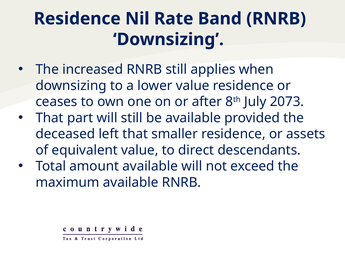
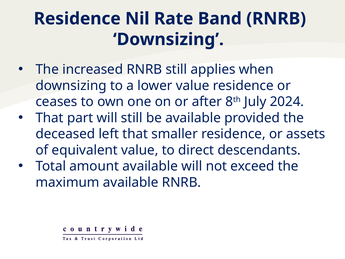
2073: 2073 -> 2024 (287, 102)
